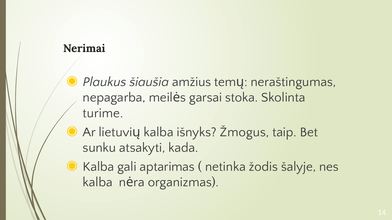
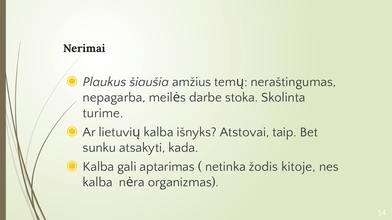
garsai: garsai -> darbe (206, 98)
Žmogus: Žmogus -> Atstovai (245, 132)
šalyje: šalyje -> kitoje (298, 167)
